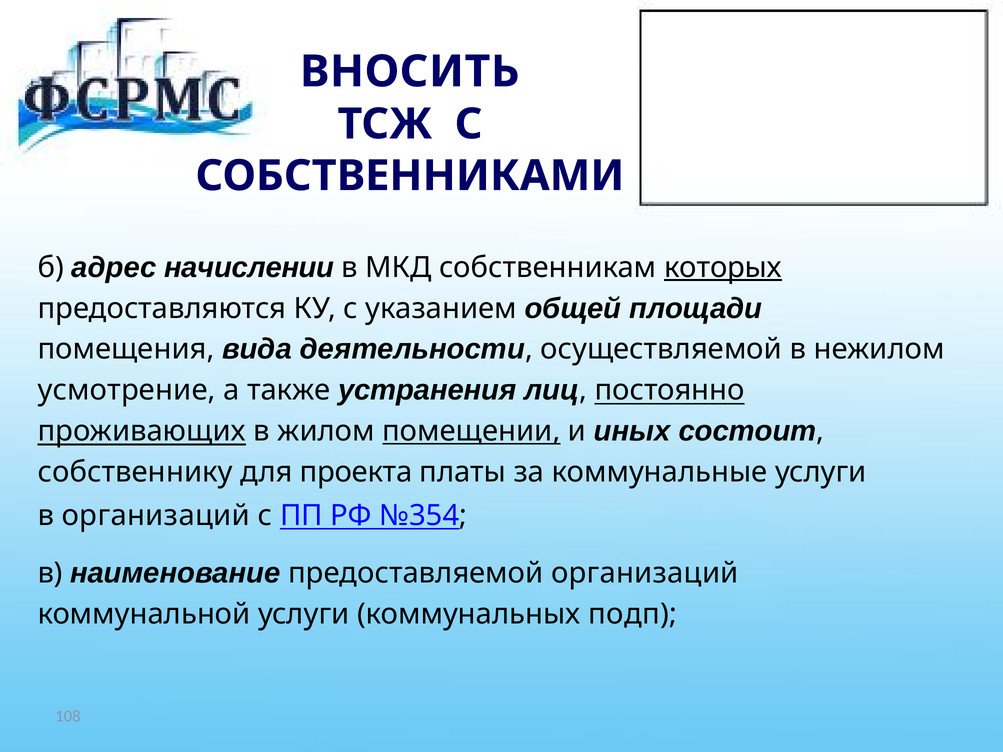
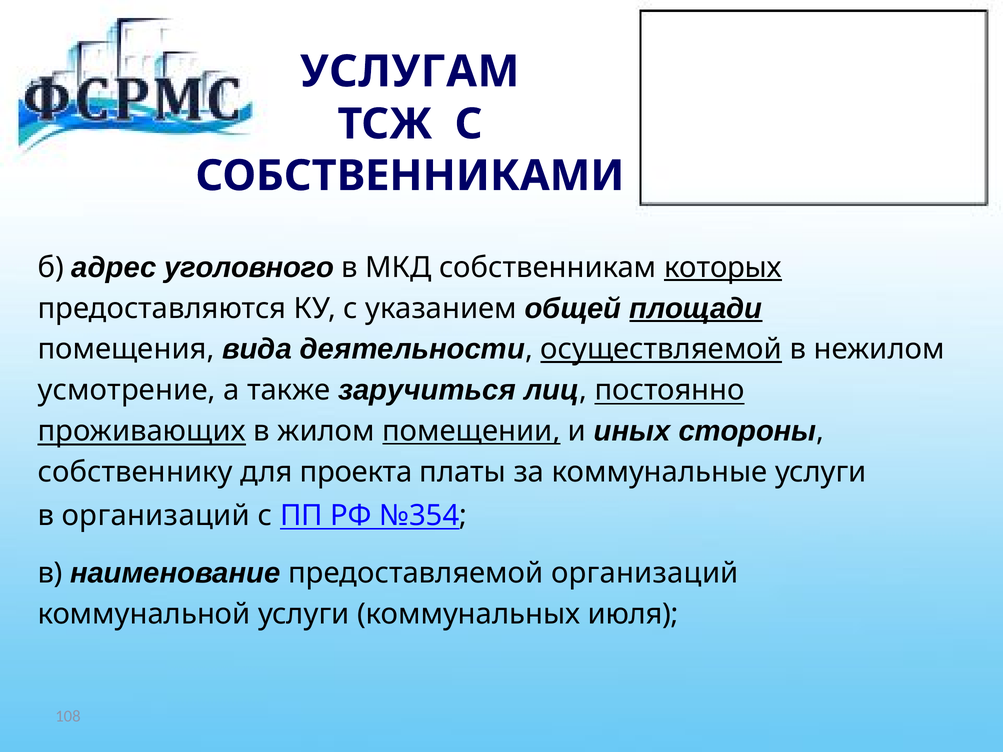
ВНОСИТЬ: ВНОСИТЬ -> УСЛУГАМ (410, 72)
начислении: начислении -> уголовного (249, 268)
площади underline: none -> present (696, 308)
осуществляемой underline: none -> present (661, 349)
устранения: устранения -> заручиться (427, 390)
состоит: состоит -> стороны (748, 431)
подп: подп -> июля (633, 614)
